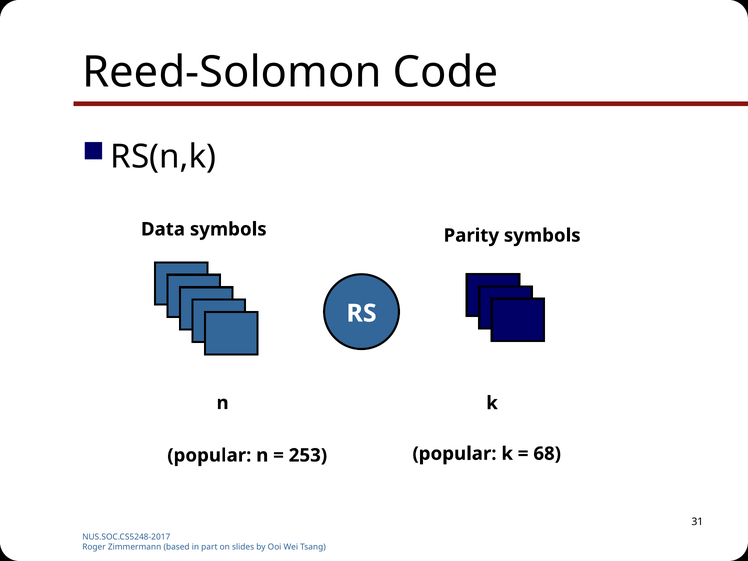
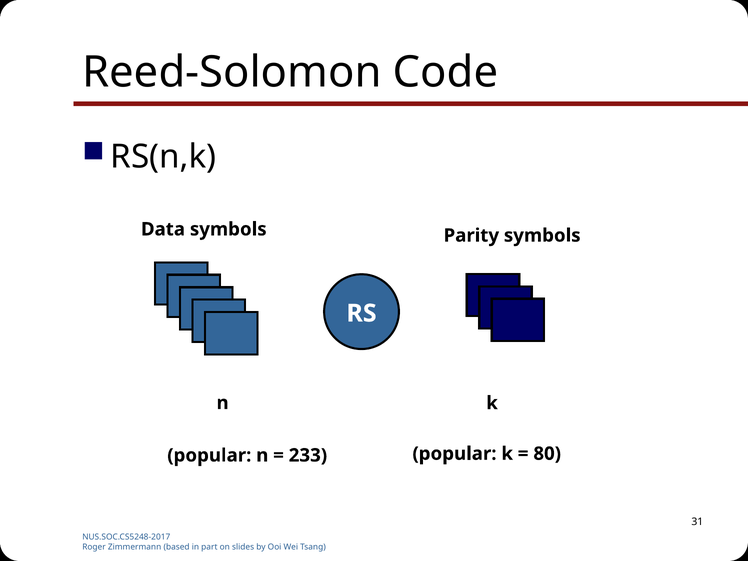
253: 253 -> 233 (308, 455)
68: 68 -> 80 (547, 454)
